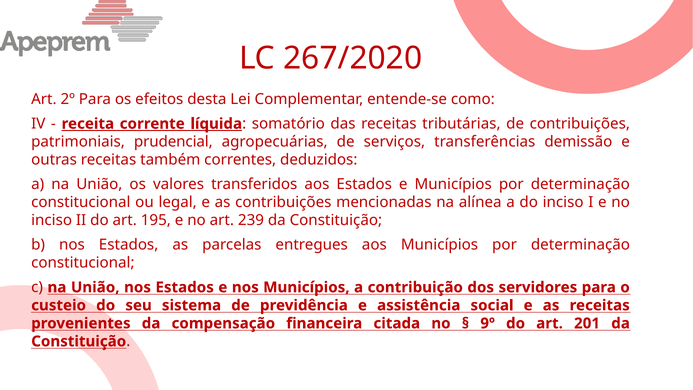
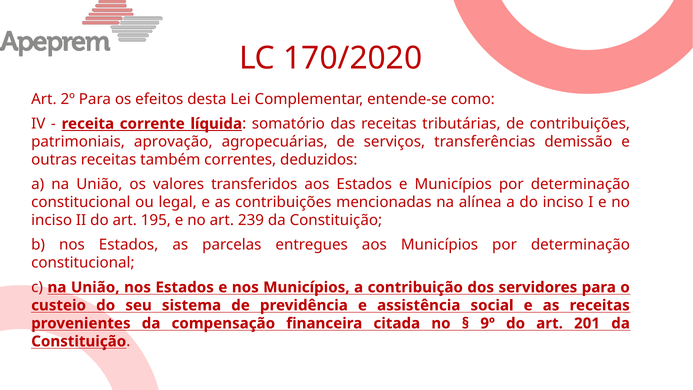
267/2020: 267/2020 -> 170/2020 (353, 58)
prudencial: prudencial -> aprovação (173, 142)
